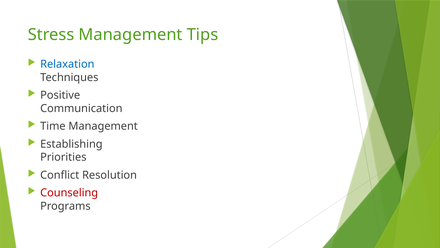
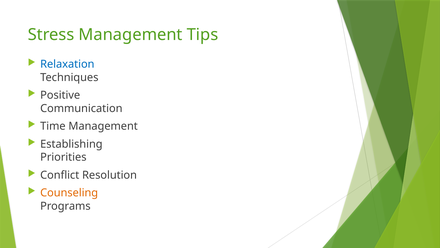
Counseling colour: red -> orange (69, 193)
